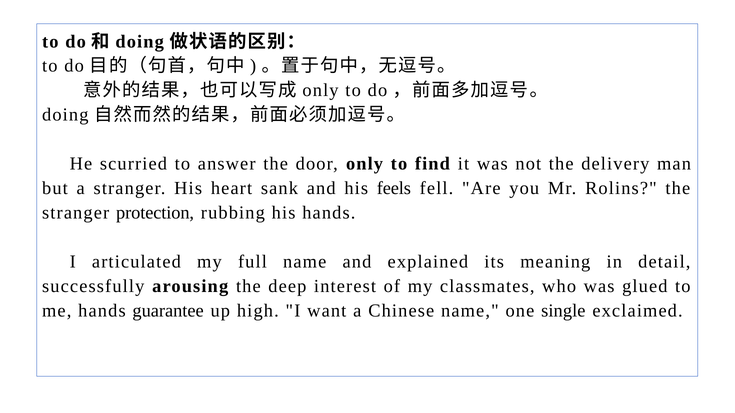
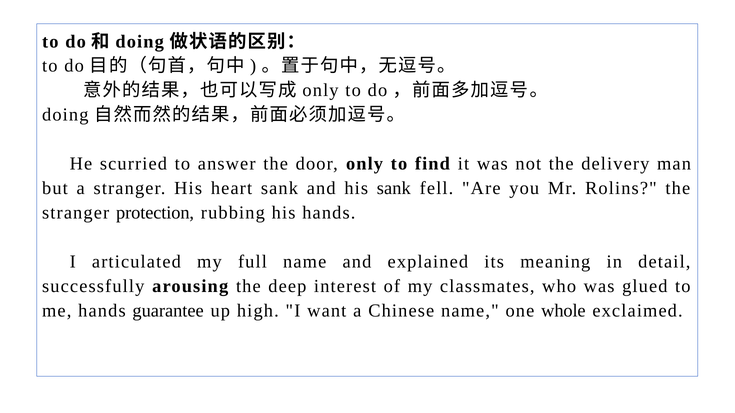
his feels: feels -> sank (394, 188)
single: single -> whole (563, 311)
